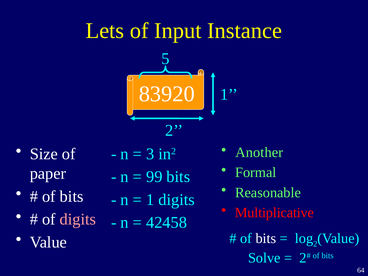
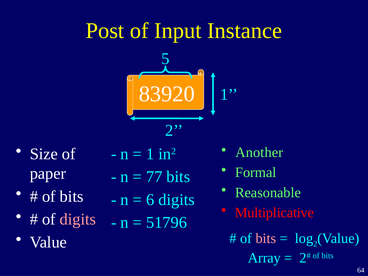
Lets: Lets -> Post (105, 31)
3: 3 -> 1 (150, 154)
99: 99 -> 77 (154, 177)
1: 1 -> 6 (150, 200)
42458: 42458 -> 51796 (167, 223)
bits colour: white -> pink (266, 238)
Solve: Solve -> Array (264, 258)
